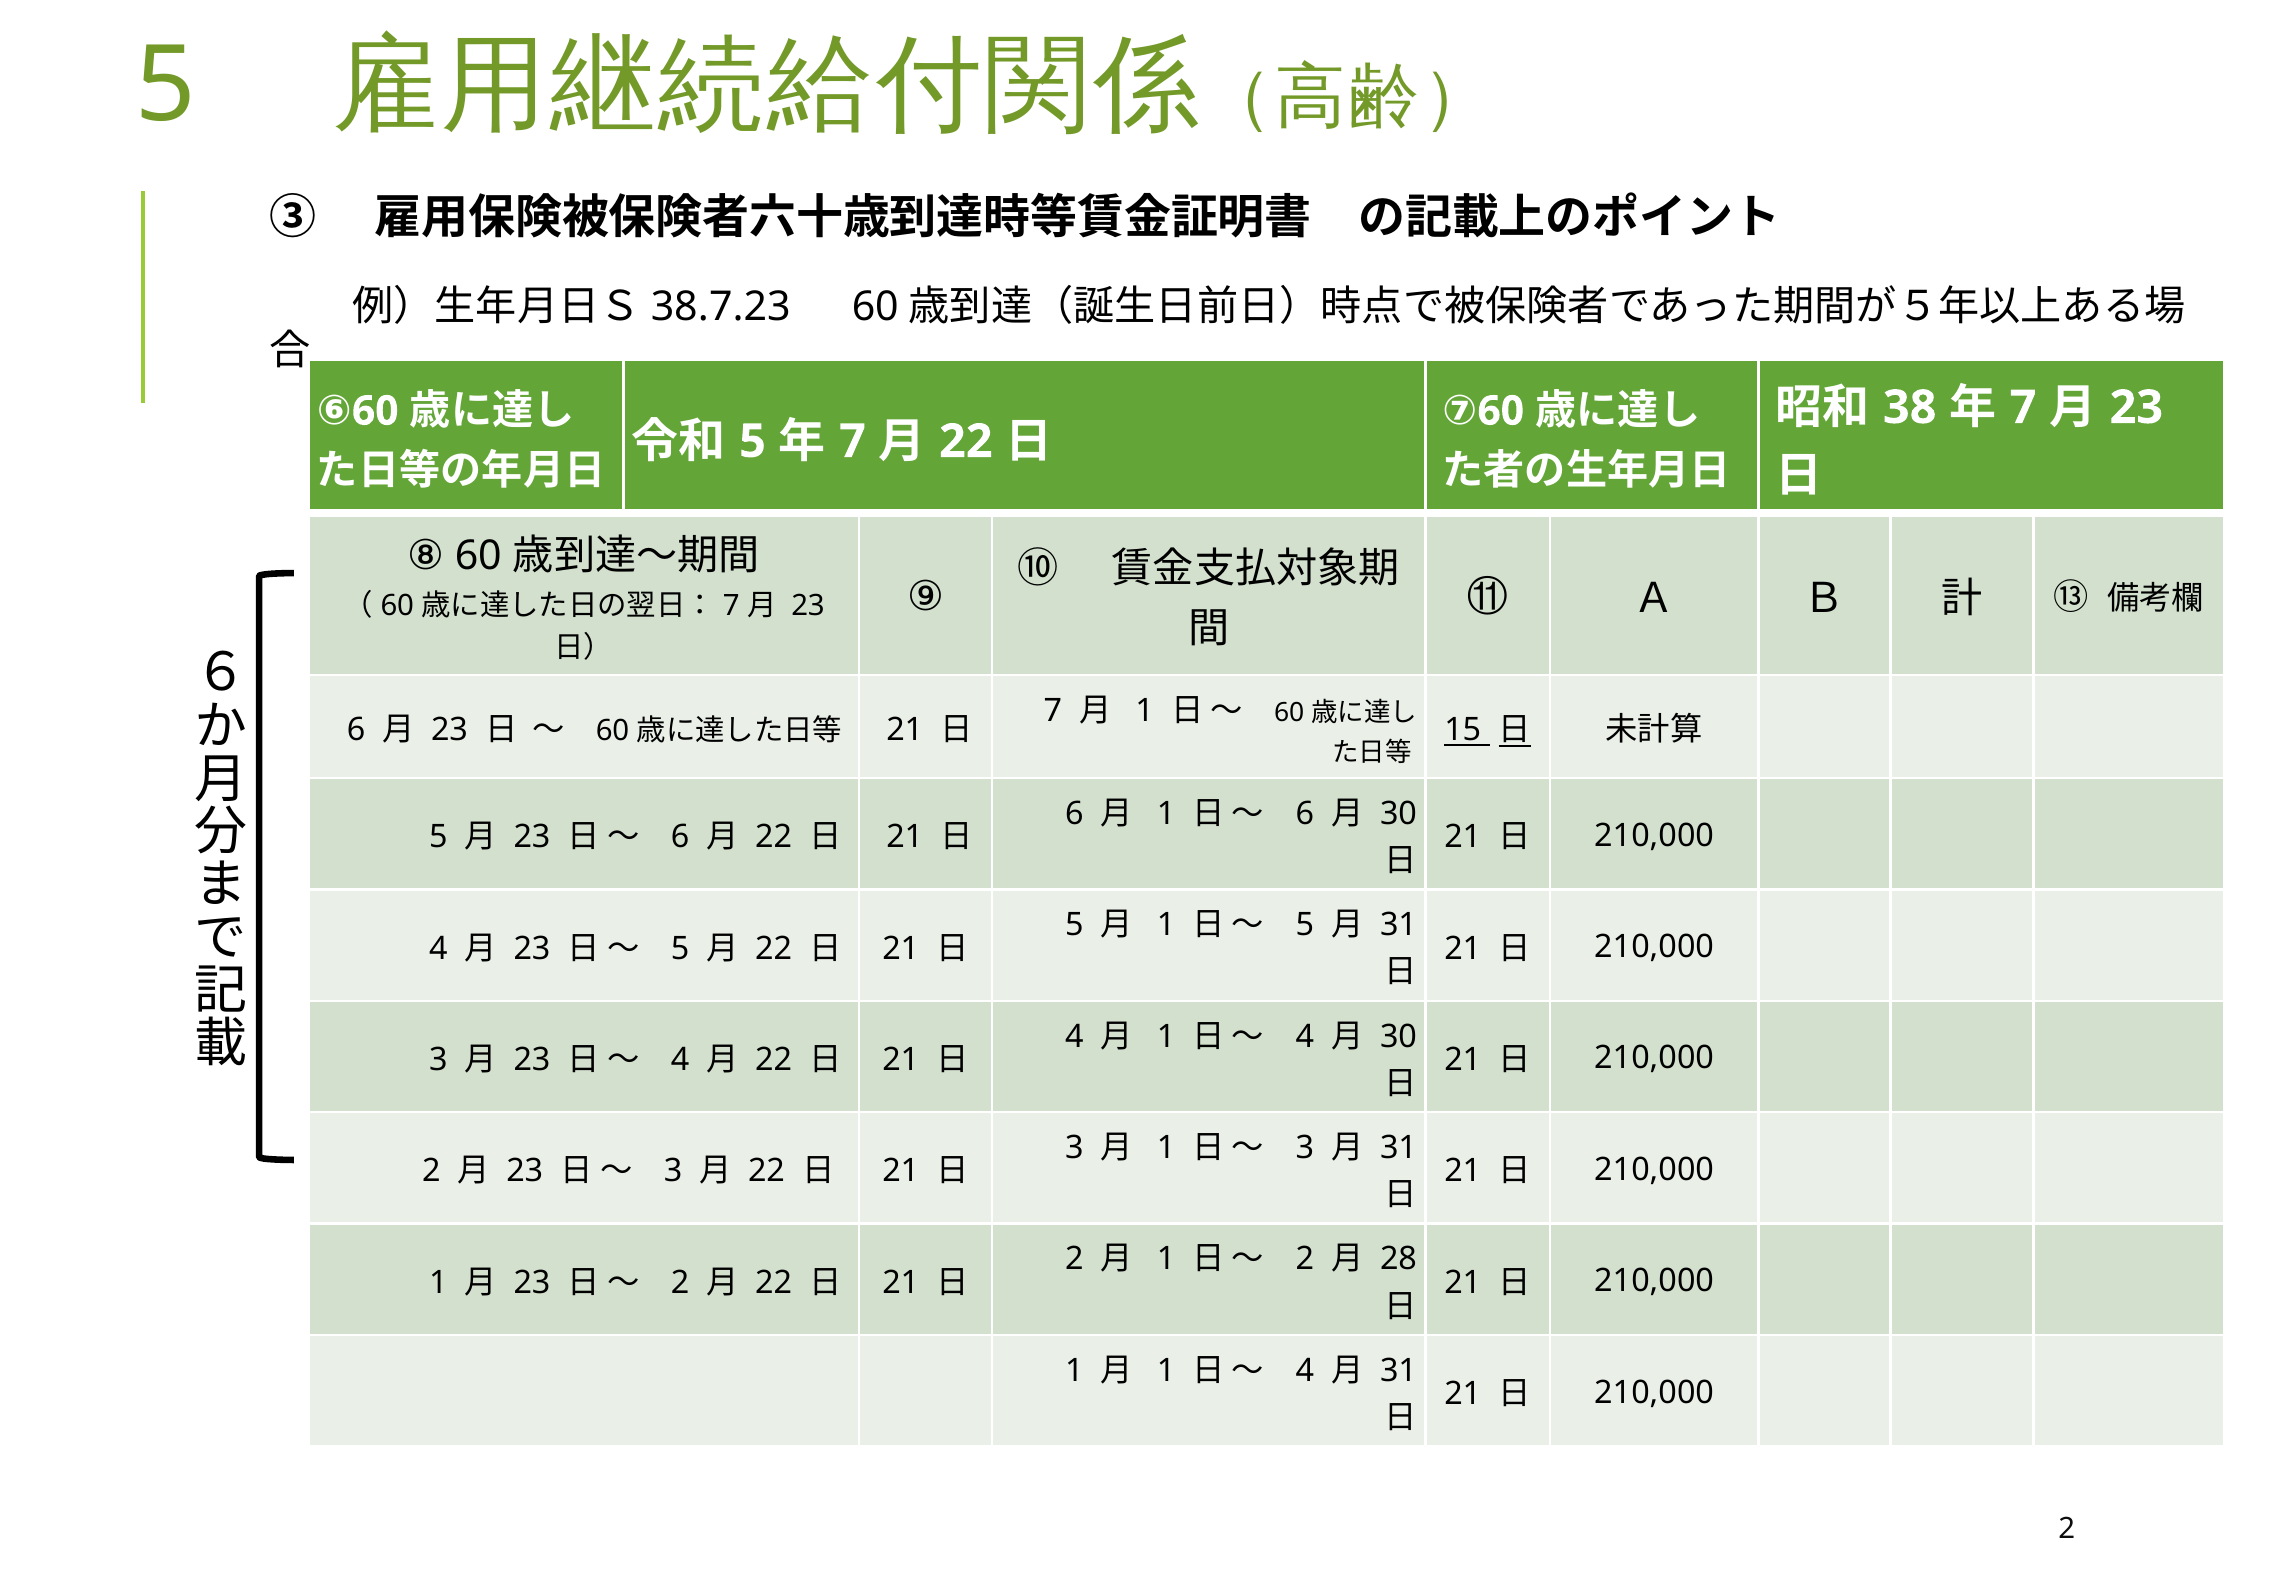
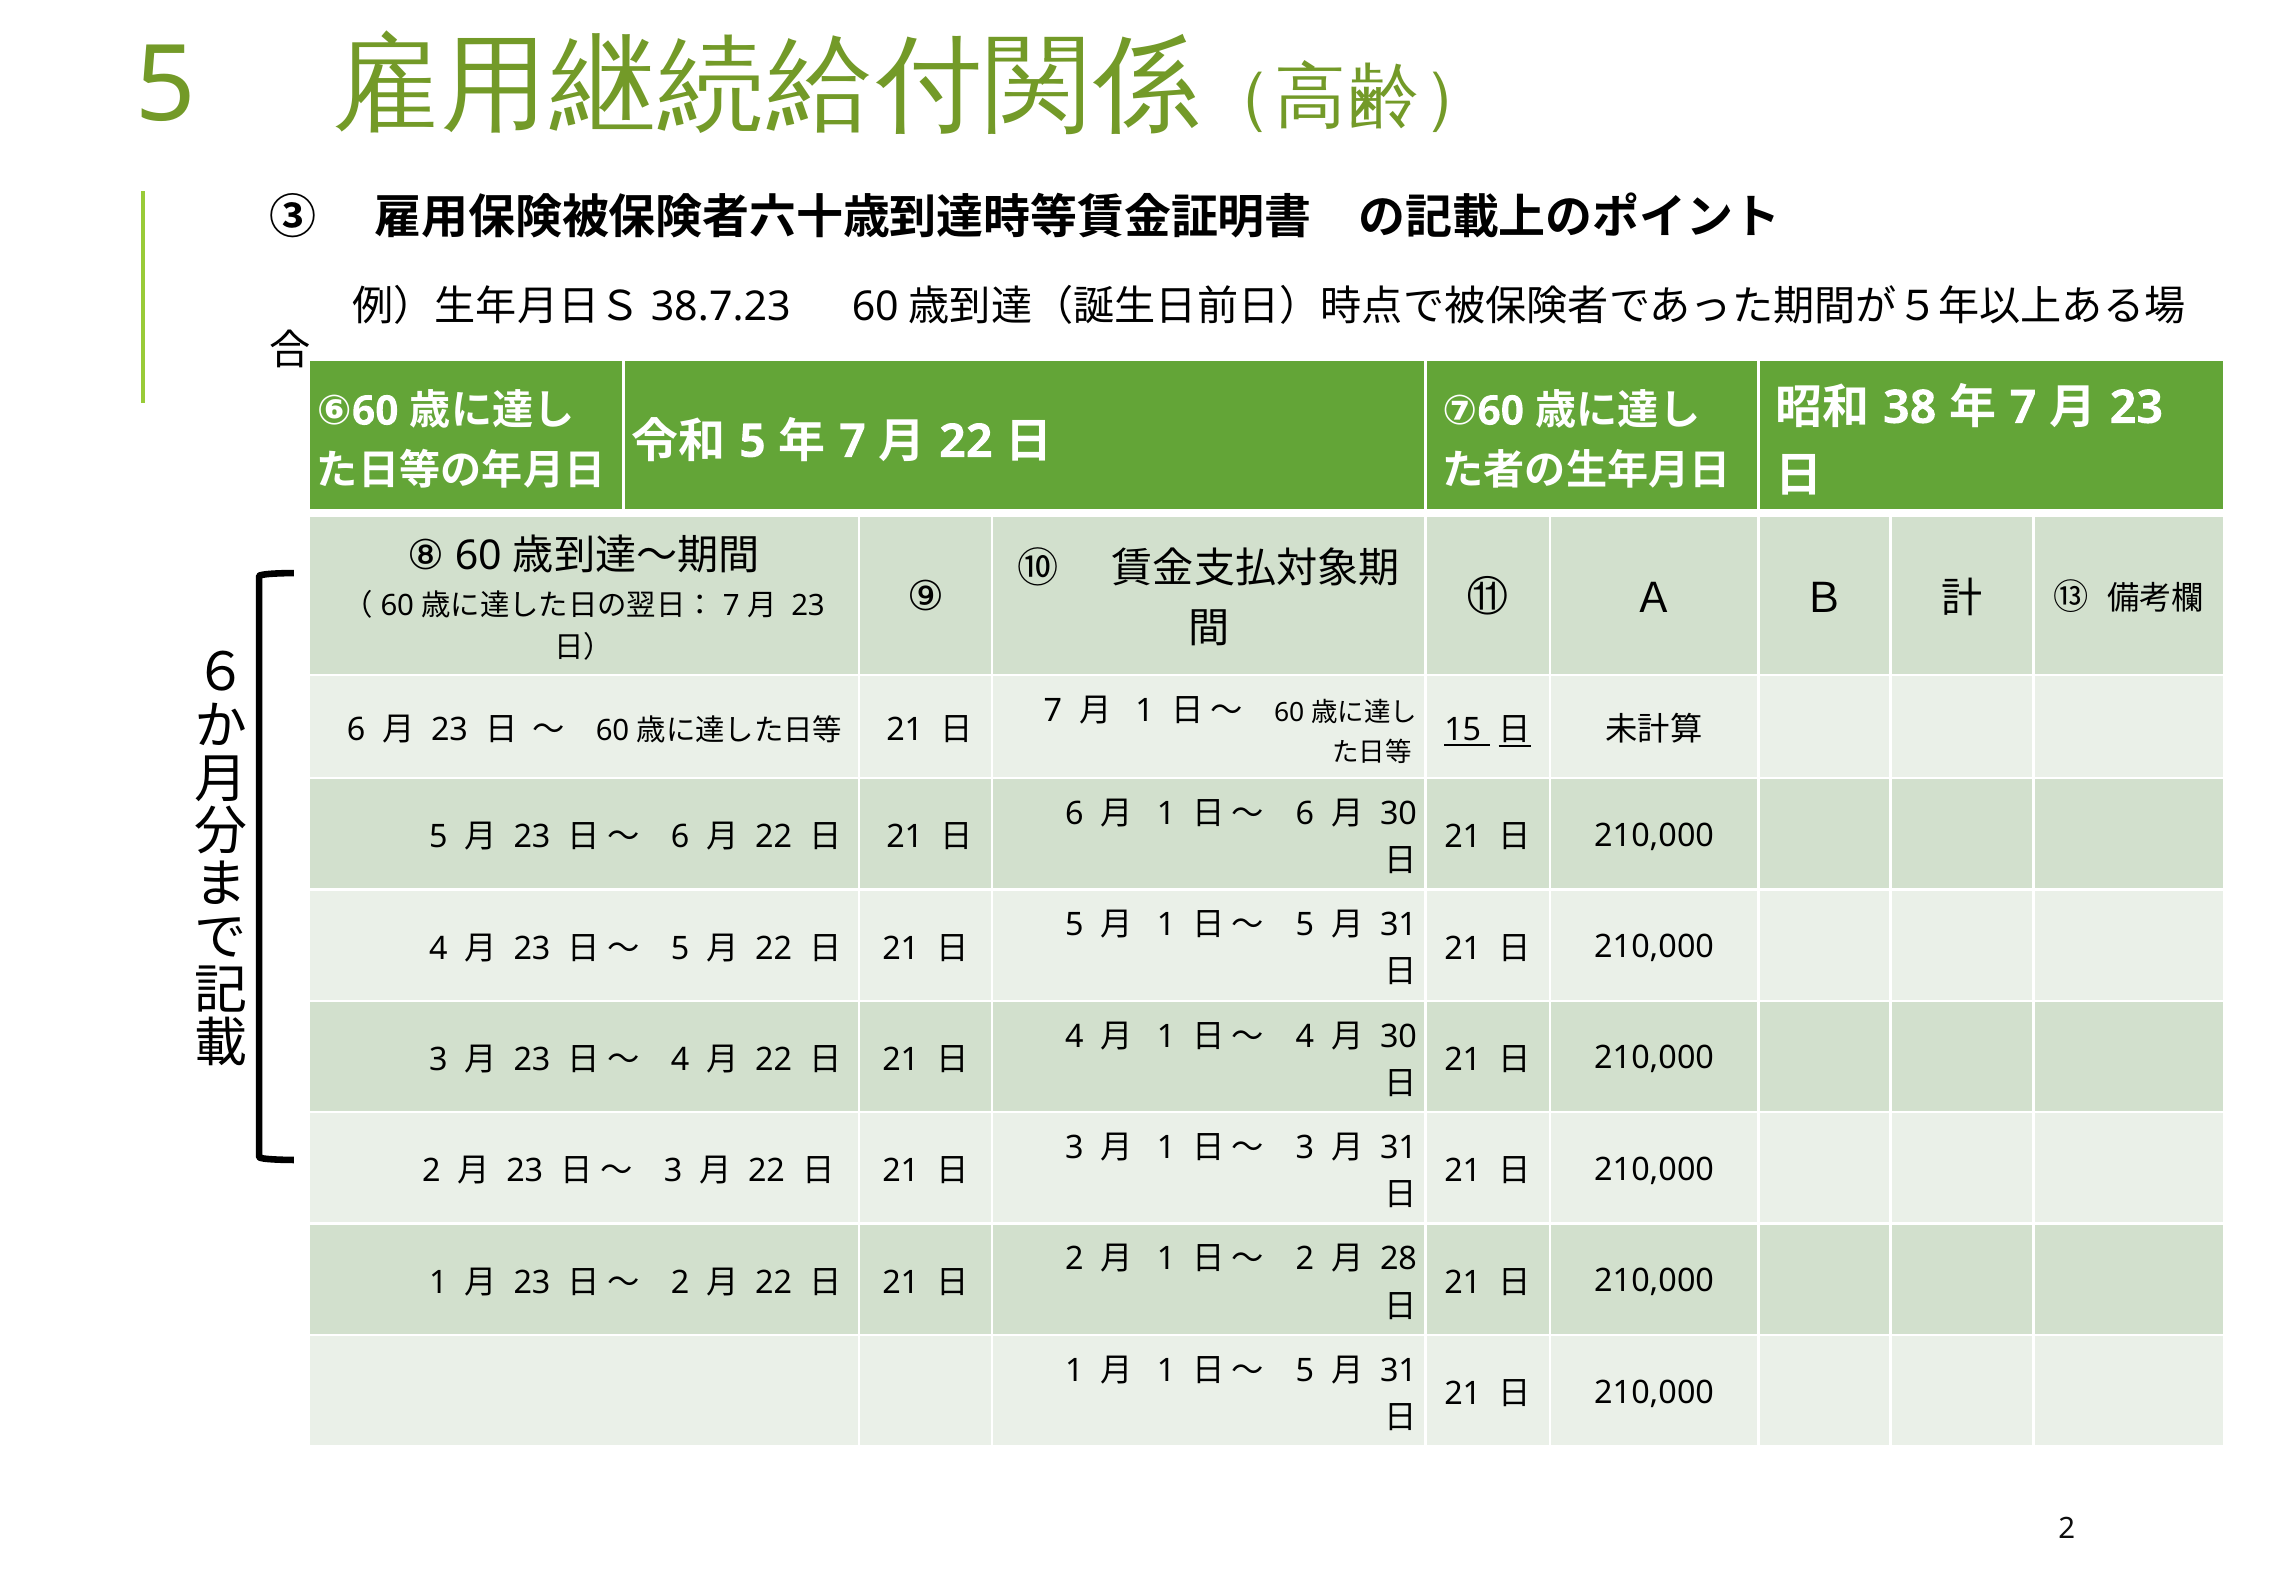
4: 4 -> 5 (1305, 1370)
